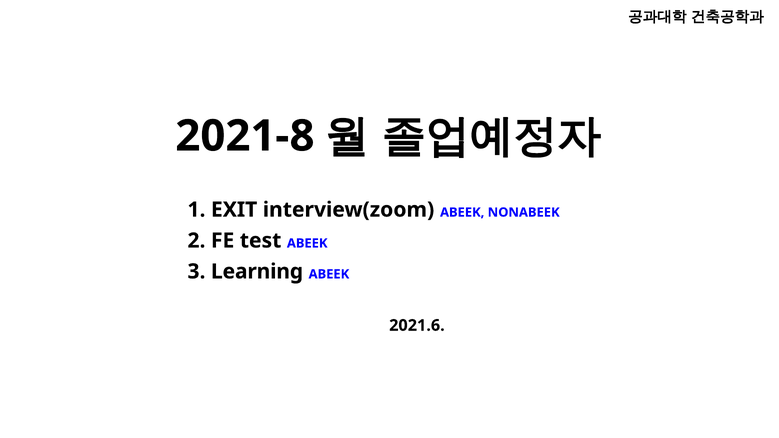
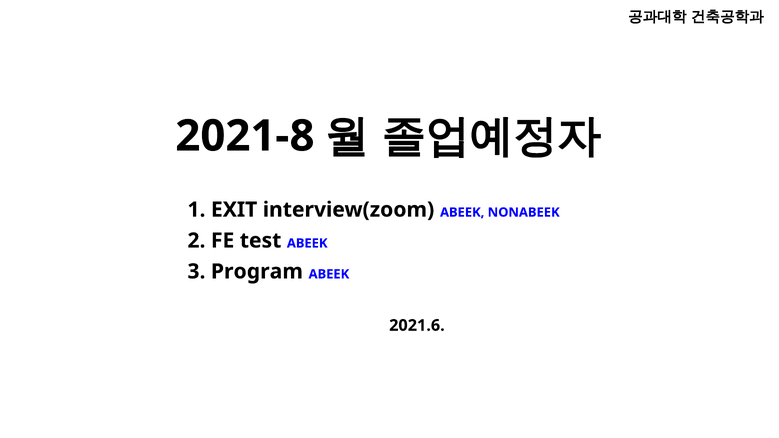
Learning: Learning -> Program (257, 272)
